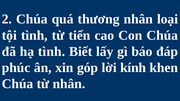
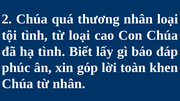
từ tiến: tiến -> loại (79, 35)
kính: kính -> toàn (133, 68)
